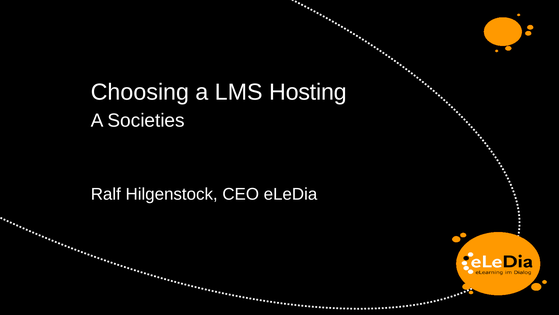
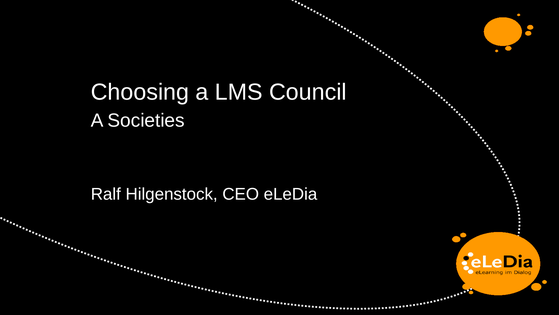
Hosting: Hosting -> Council (308, 92)
